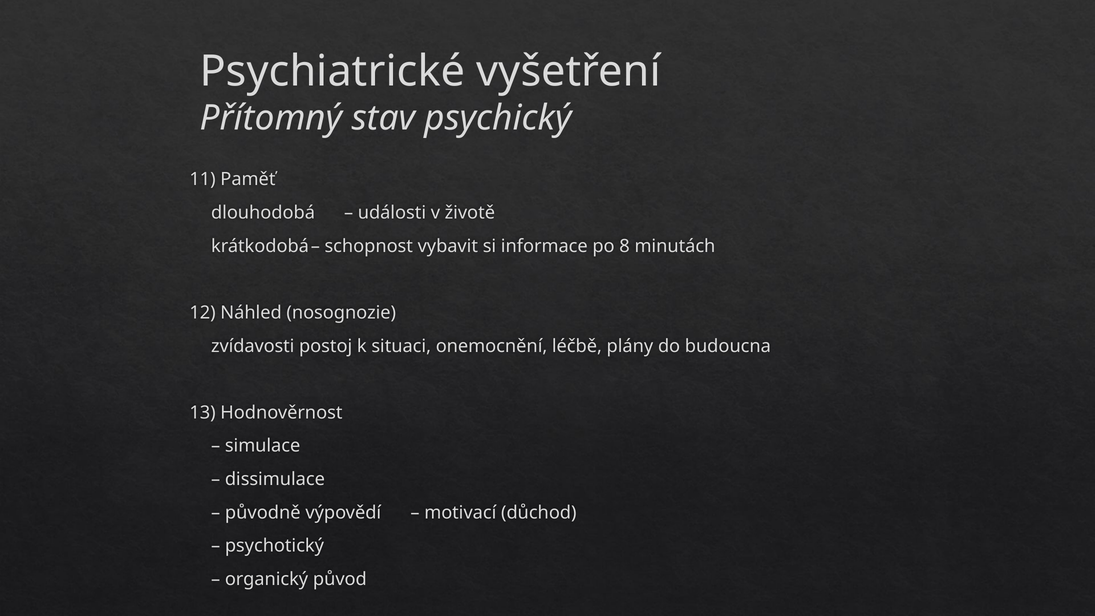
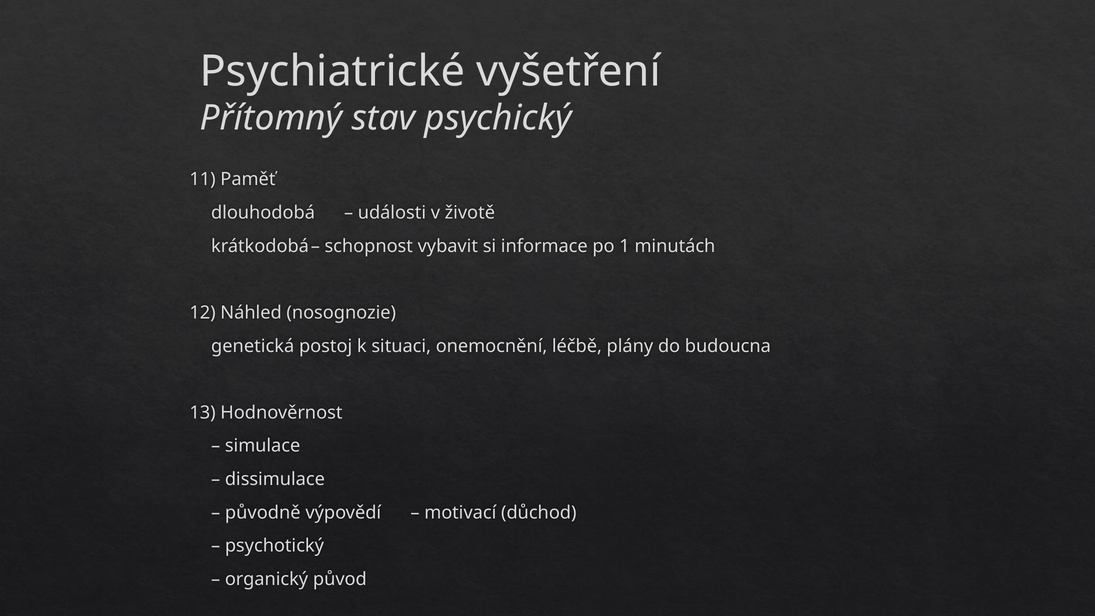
8: 8 -> 1 (625, 246)
zvídavosti: zvídavosti -> genetická (253, 346)
